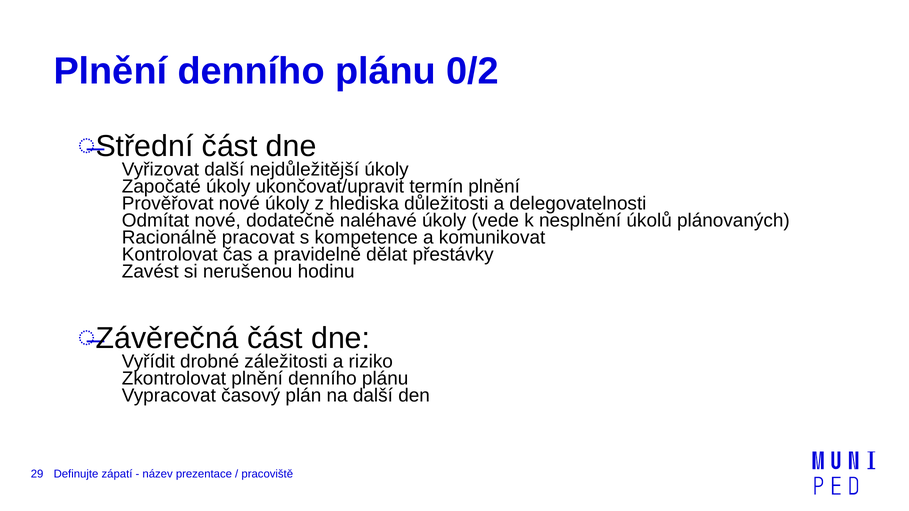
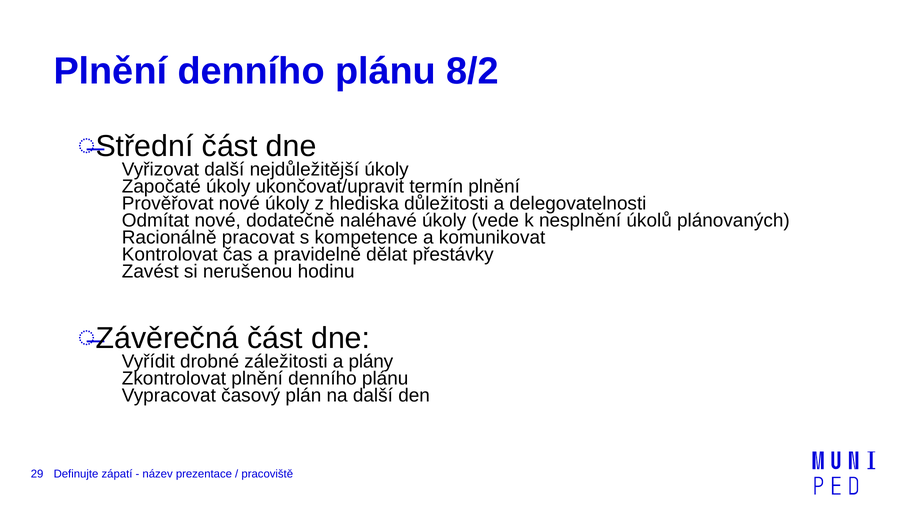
0/2: 0/2 -> 8/2 (473, 71)
riziko: riziko -> plány (371, 362)
